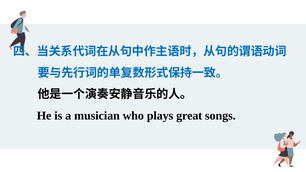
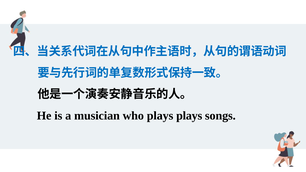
plays great: great -> plays (189, 116)
